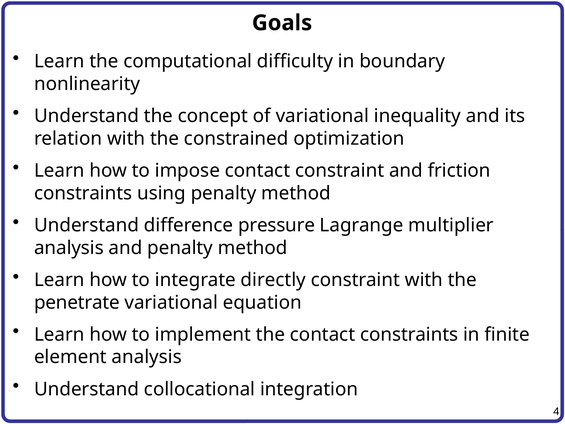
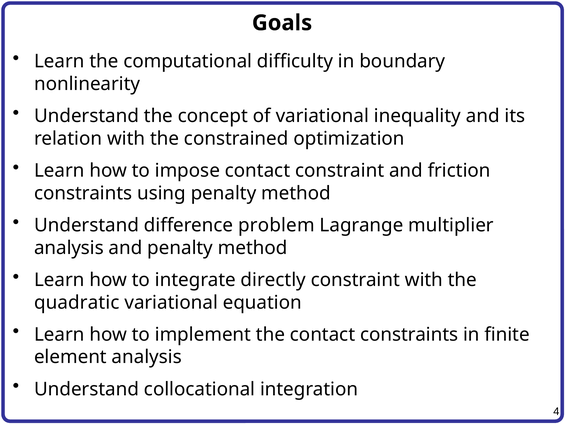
pressure: pressure -> problem (276, 225)
penetrate: penetrate -> quadratic (77, 302)
